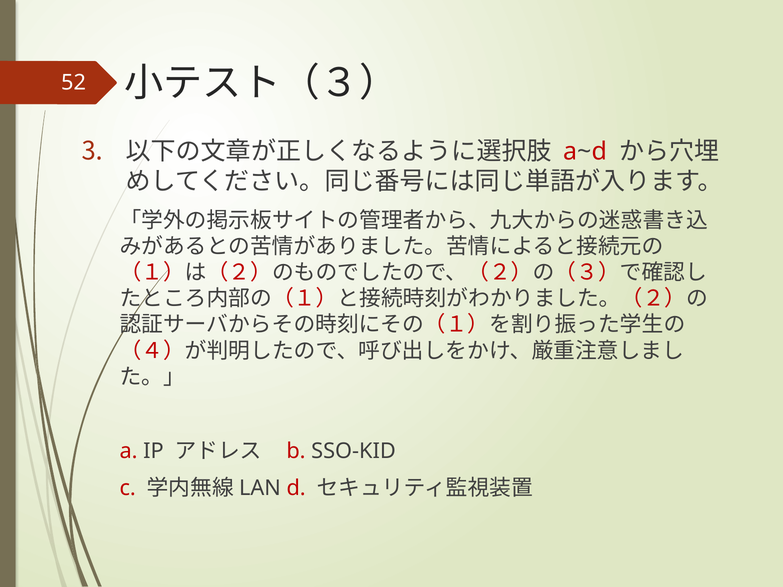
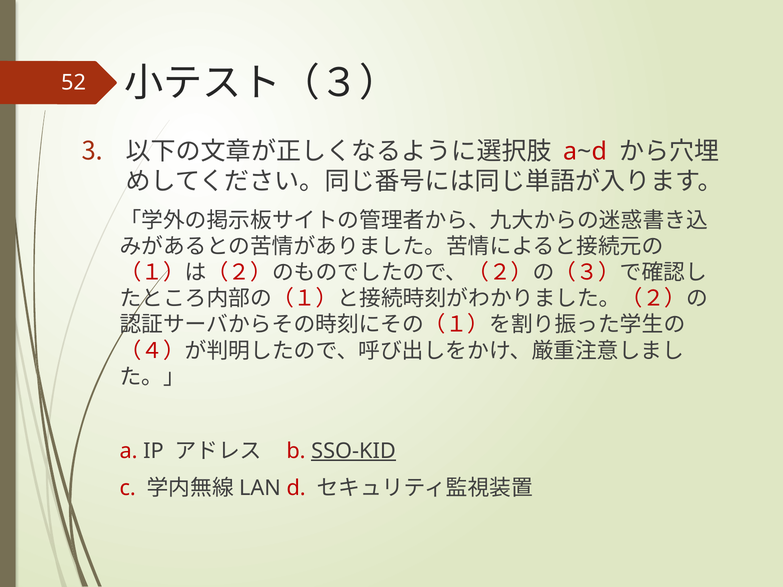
SSO-KID underline: none -> present (354, 451)
